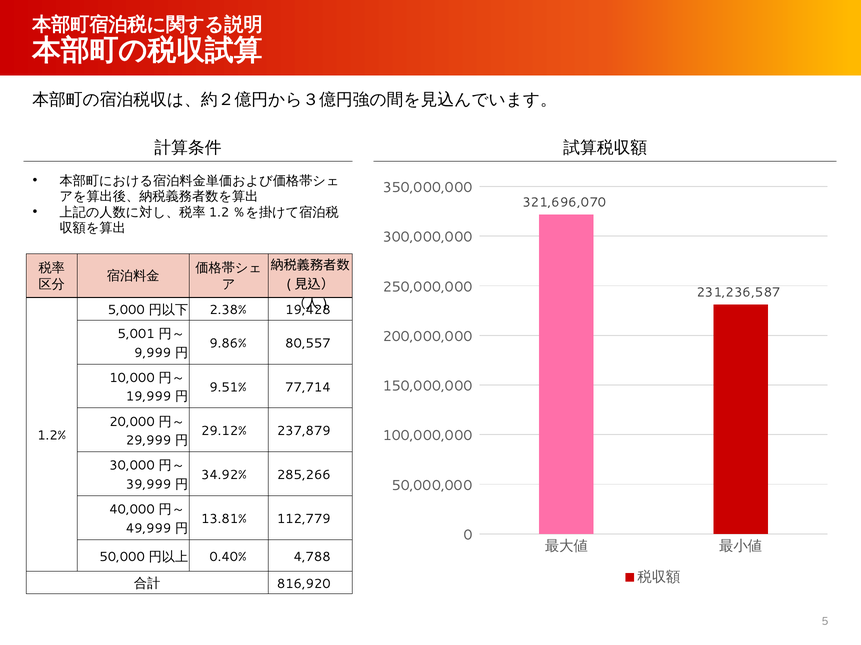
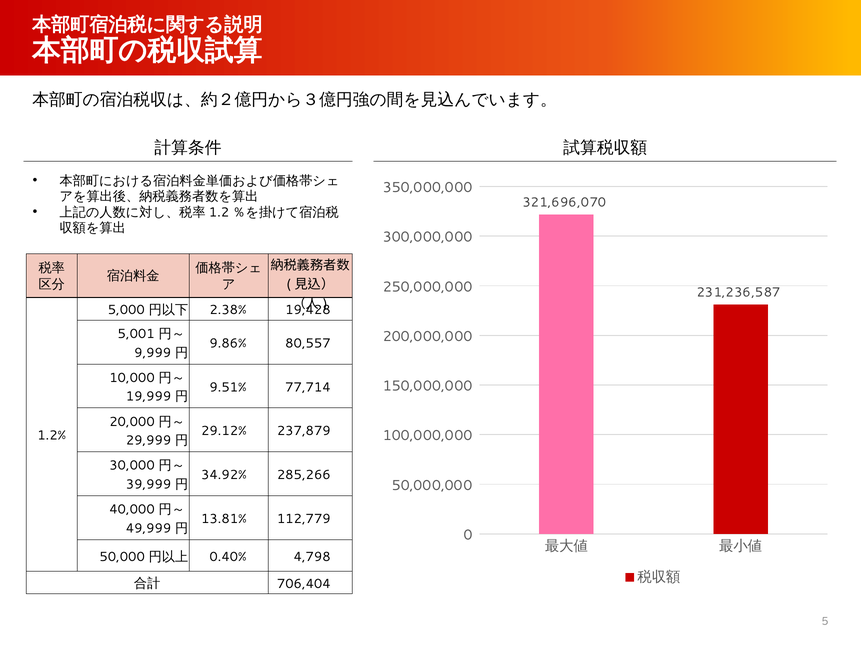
4,788: 4,788 -> 4,798 (312, 557)
816,920: 816,920 -> 706,404 (304, 584)
